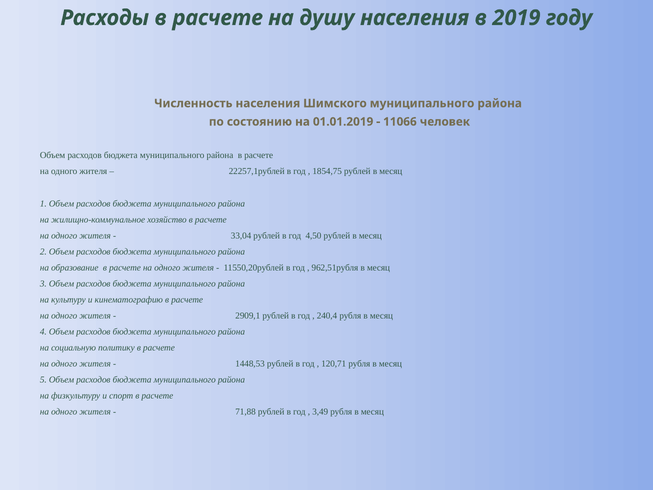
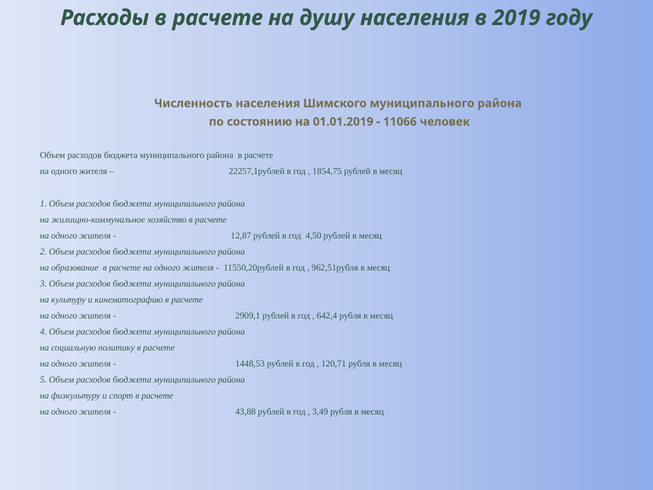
33,04: 33,04 -> 12,87 (241, 236)
240,4: 240,4 -> 642,4 (327, 316)
71,88: 71,88 -> 43,88 (246, 412)
